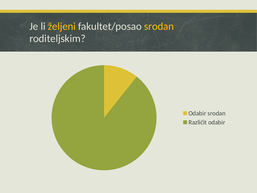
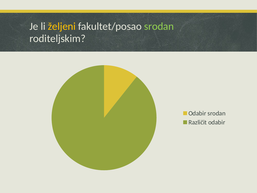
srodan colour: yellow -> light green (159, 26)
